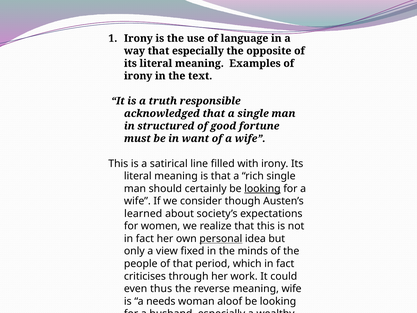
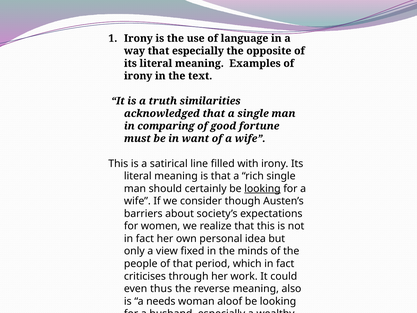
responsible: responsible -> similarities (210, 101)
structured: structured -> comparing (166, 126)
learned: learned -> barriers (143, 213)
personal underline: present -> none (221, 239)
meaning wife: wife -> also (291, 289)
